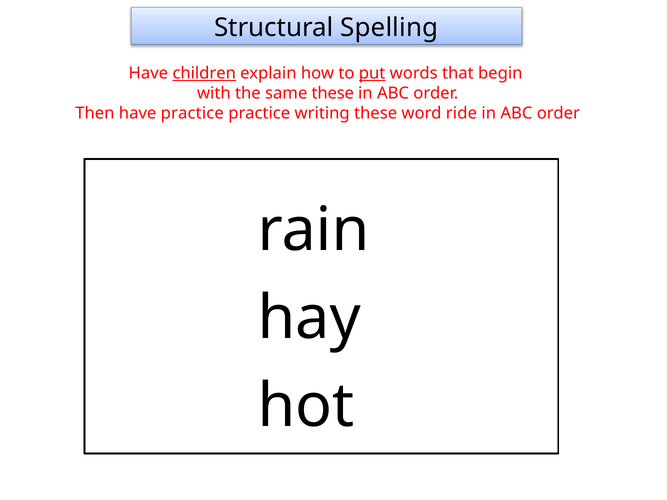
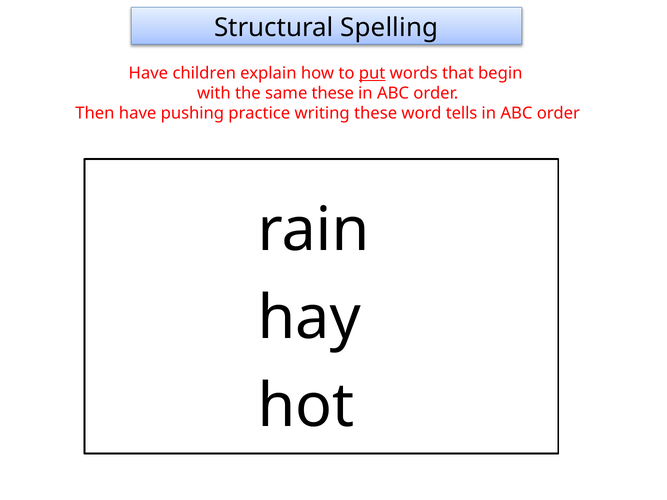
children underline: present -> none (204, 73)
have practice: practice -> pushing (192, 113)
ride: ride -> tells (462, 113)
